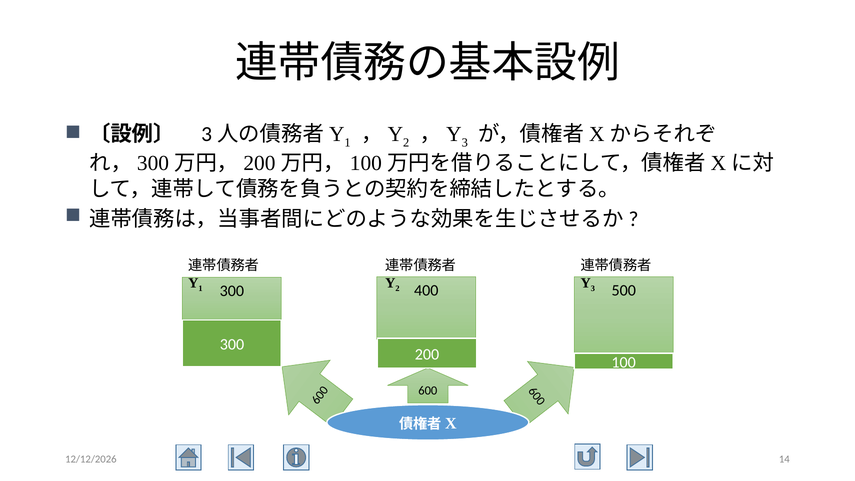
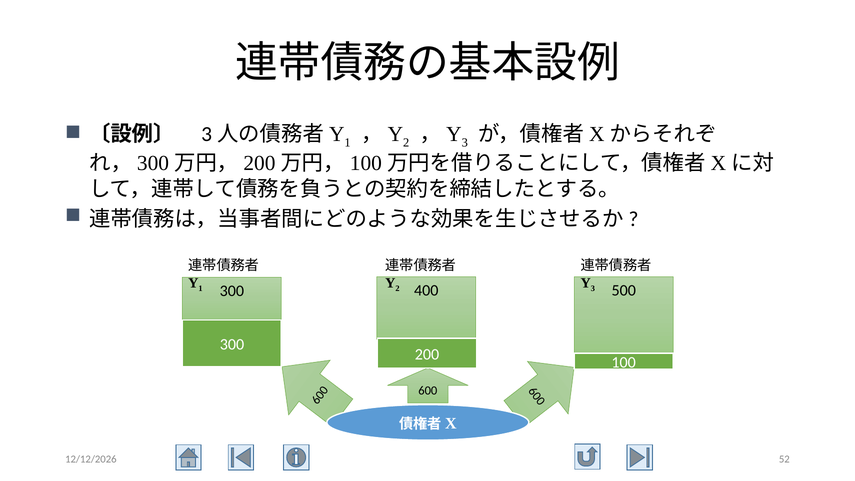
14: 14 -> 52 (784, 459)
